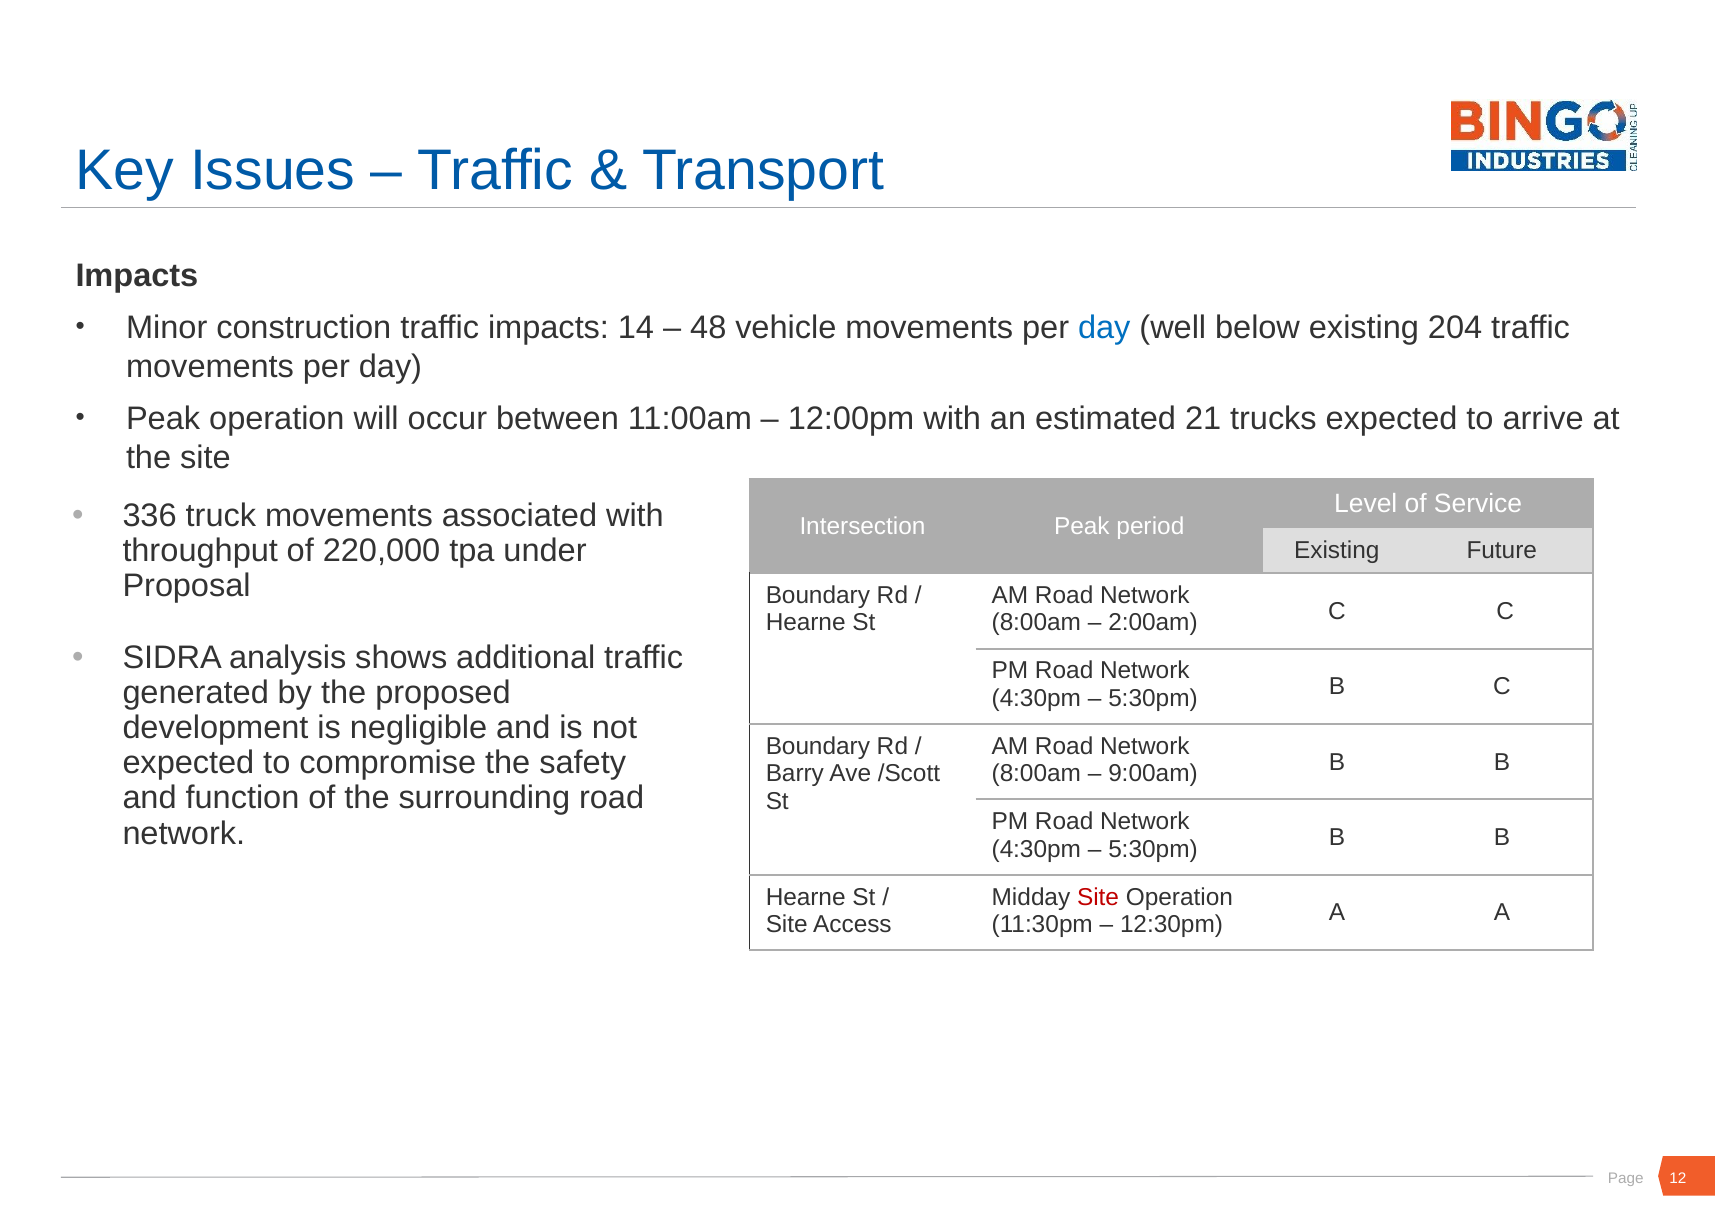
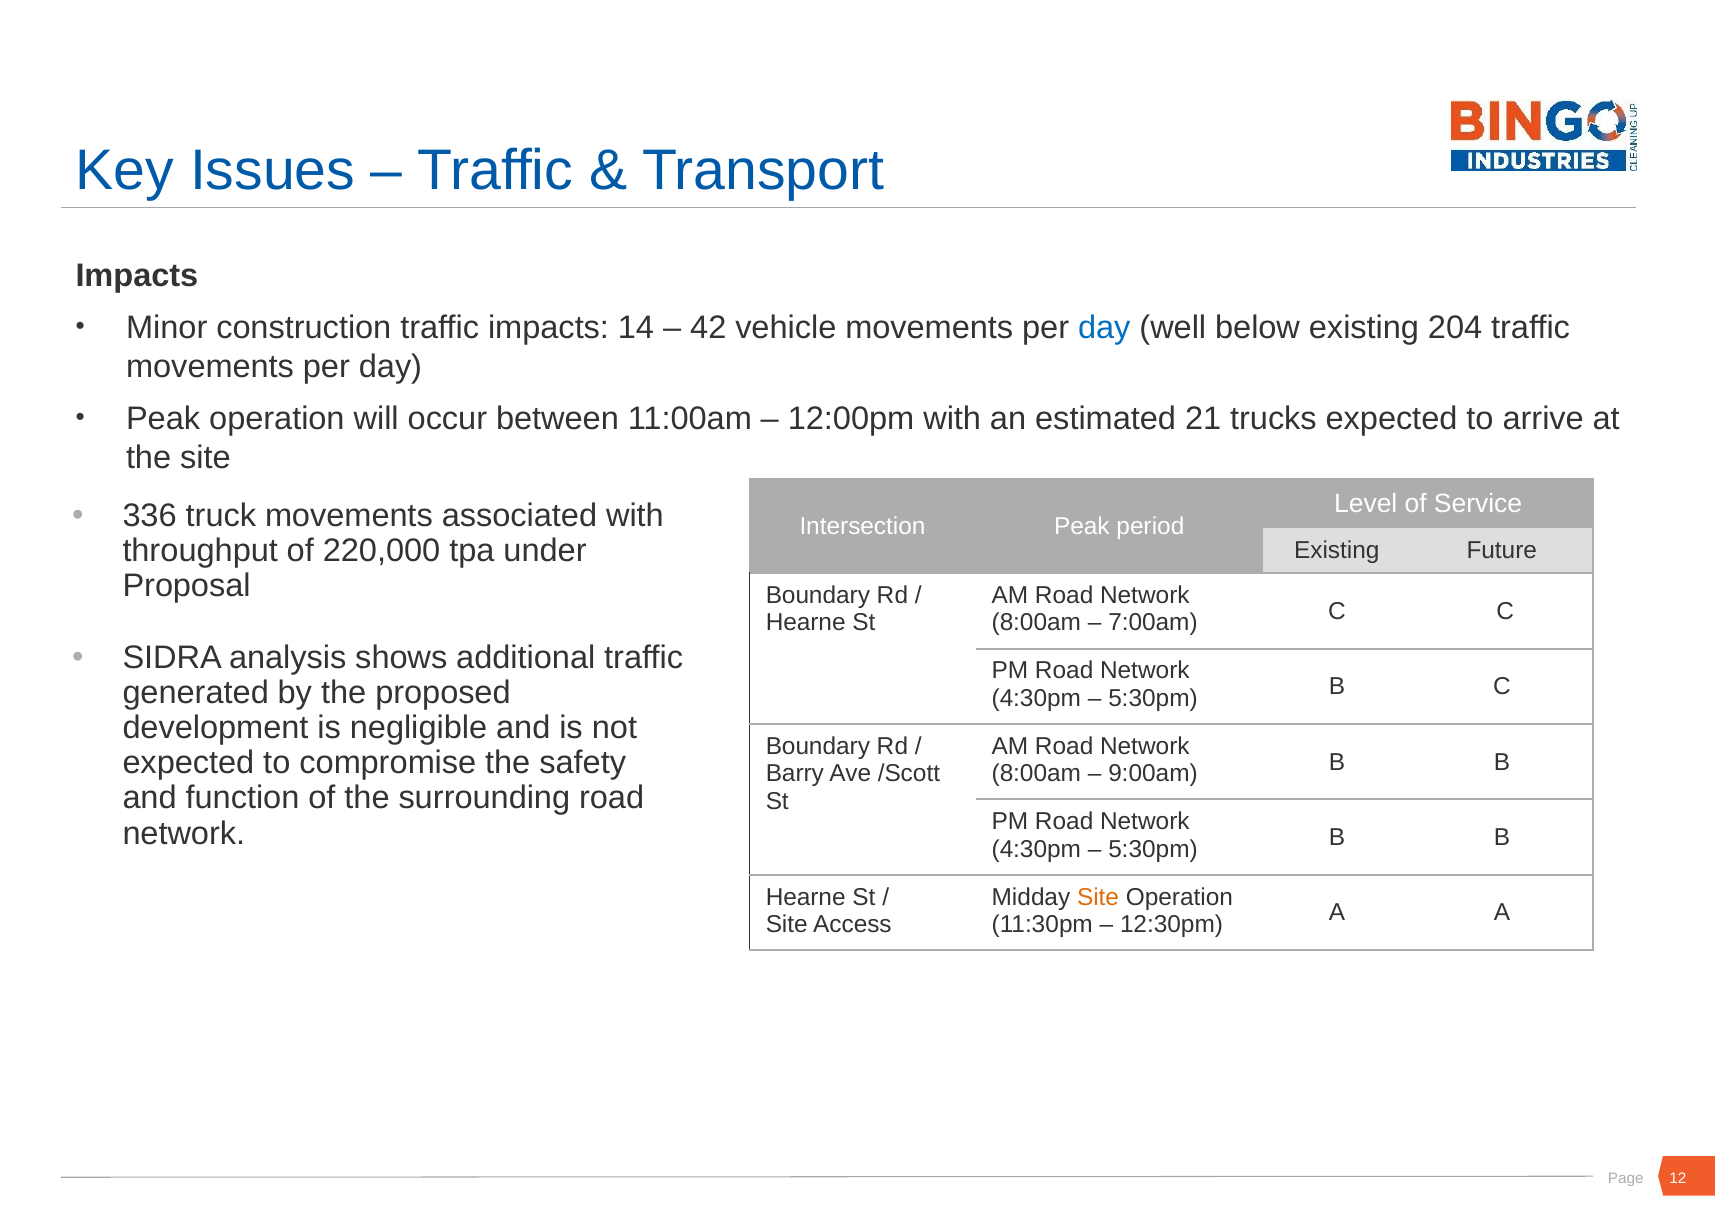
48: 48 -> 42 (708, 328)
2:00am: 2:00am -> 7:00am (1153, 623)
Site colour: red -> orange (1098, 897)
